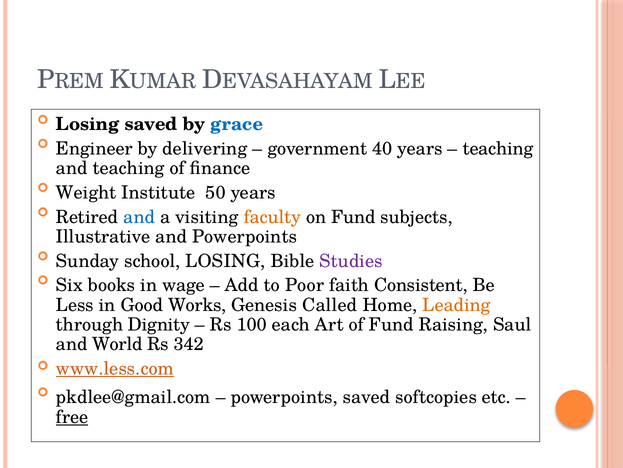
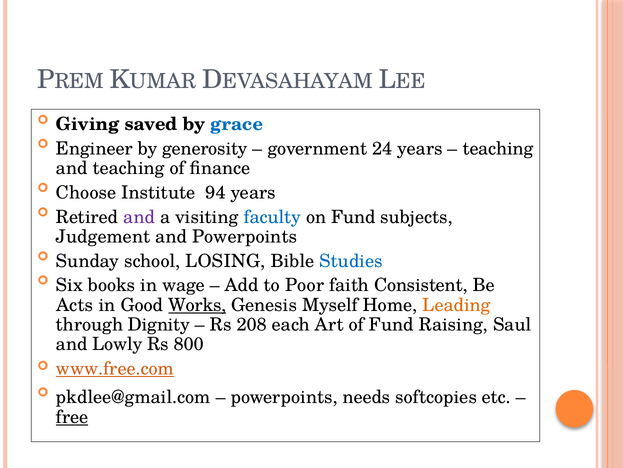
Losing: Losing -> Giving (88, 124)
delivering: delivering -> generosity (205, 149)
40: 40 -> 24 (382, 149)
Weight: Weight -> Choose (86, 192)
50: 50 -> 94 (216, 192)
and colour: blue -> purple (139, 217)
faculty colour: orange -> blue (272, 217)
Illustrative: Illustrative -> Judgement (103, 236)
Studies colour: purple -> blue (351, 261)
Less: Less -> Acts (75, 305)
Works underline: none -> present (197, 305)
Called: Called -> Myself (330, 305)
100: 100 -> 208 (252, 324)
World: World -> Lowly (117, 344)
342: 342 -> 800 (189, 344)
www.less.com: www.less.com -> www.free.com (115, 368)
powerpoints saved: saved -> needs (367, 397)
